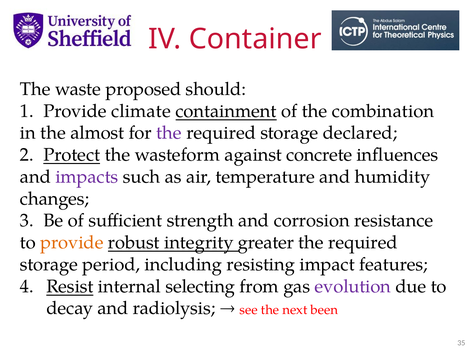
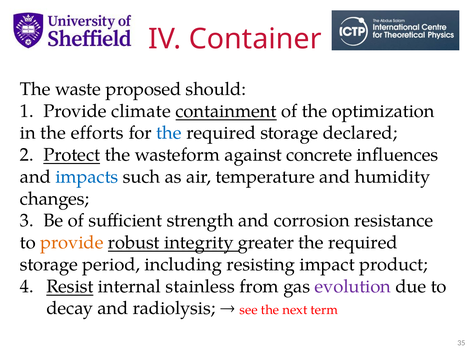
combination: combination -> optimization (383, 111)
almost: almost -> efforts (97, 133)
the colour: purple -> blue (169, 133)
impacts colour: purple -> blue (87, 177)
features: features -> product (393, 265)
selecting: selecting -> stainless (200, 287)
been: been -> term (324, 310)
